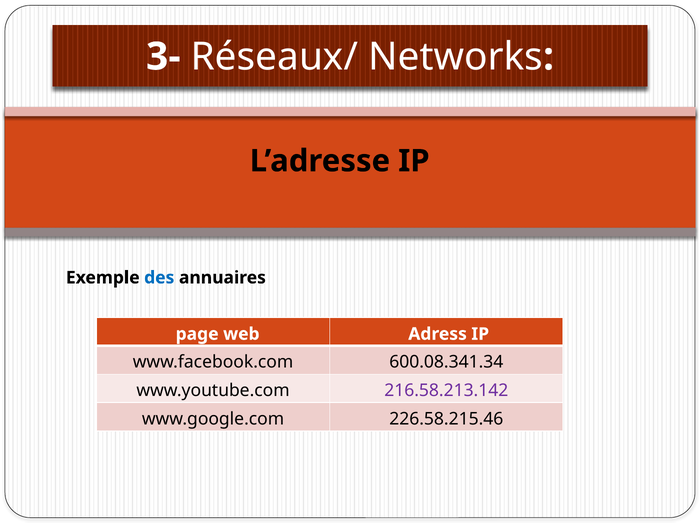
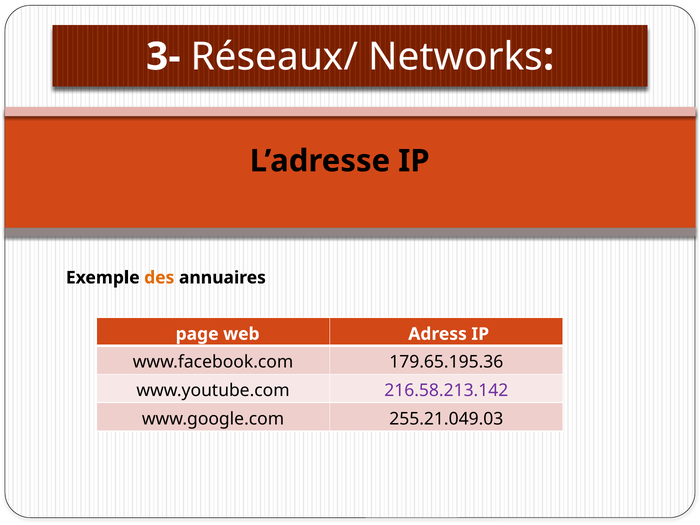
des colour: blue -> orange (159, 278)
600.08.341.34: 600.08.341.34 -> 179.65.195.36 (446, 362)
226.58.215.46: 226.58.215.46 -> 255.21.049.03 (446, 419)
